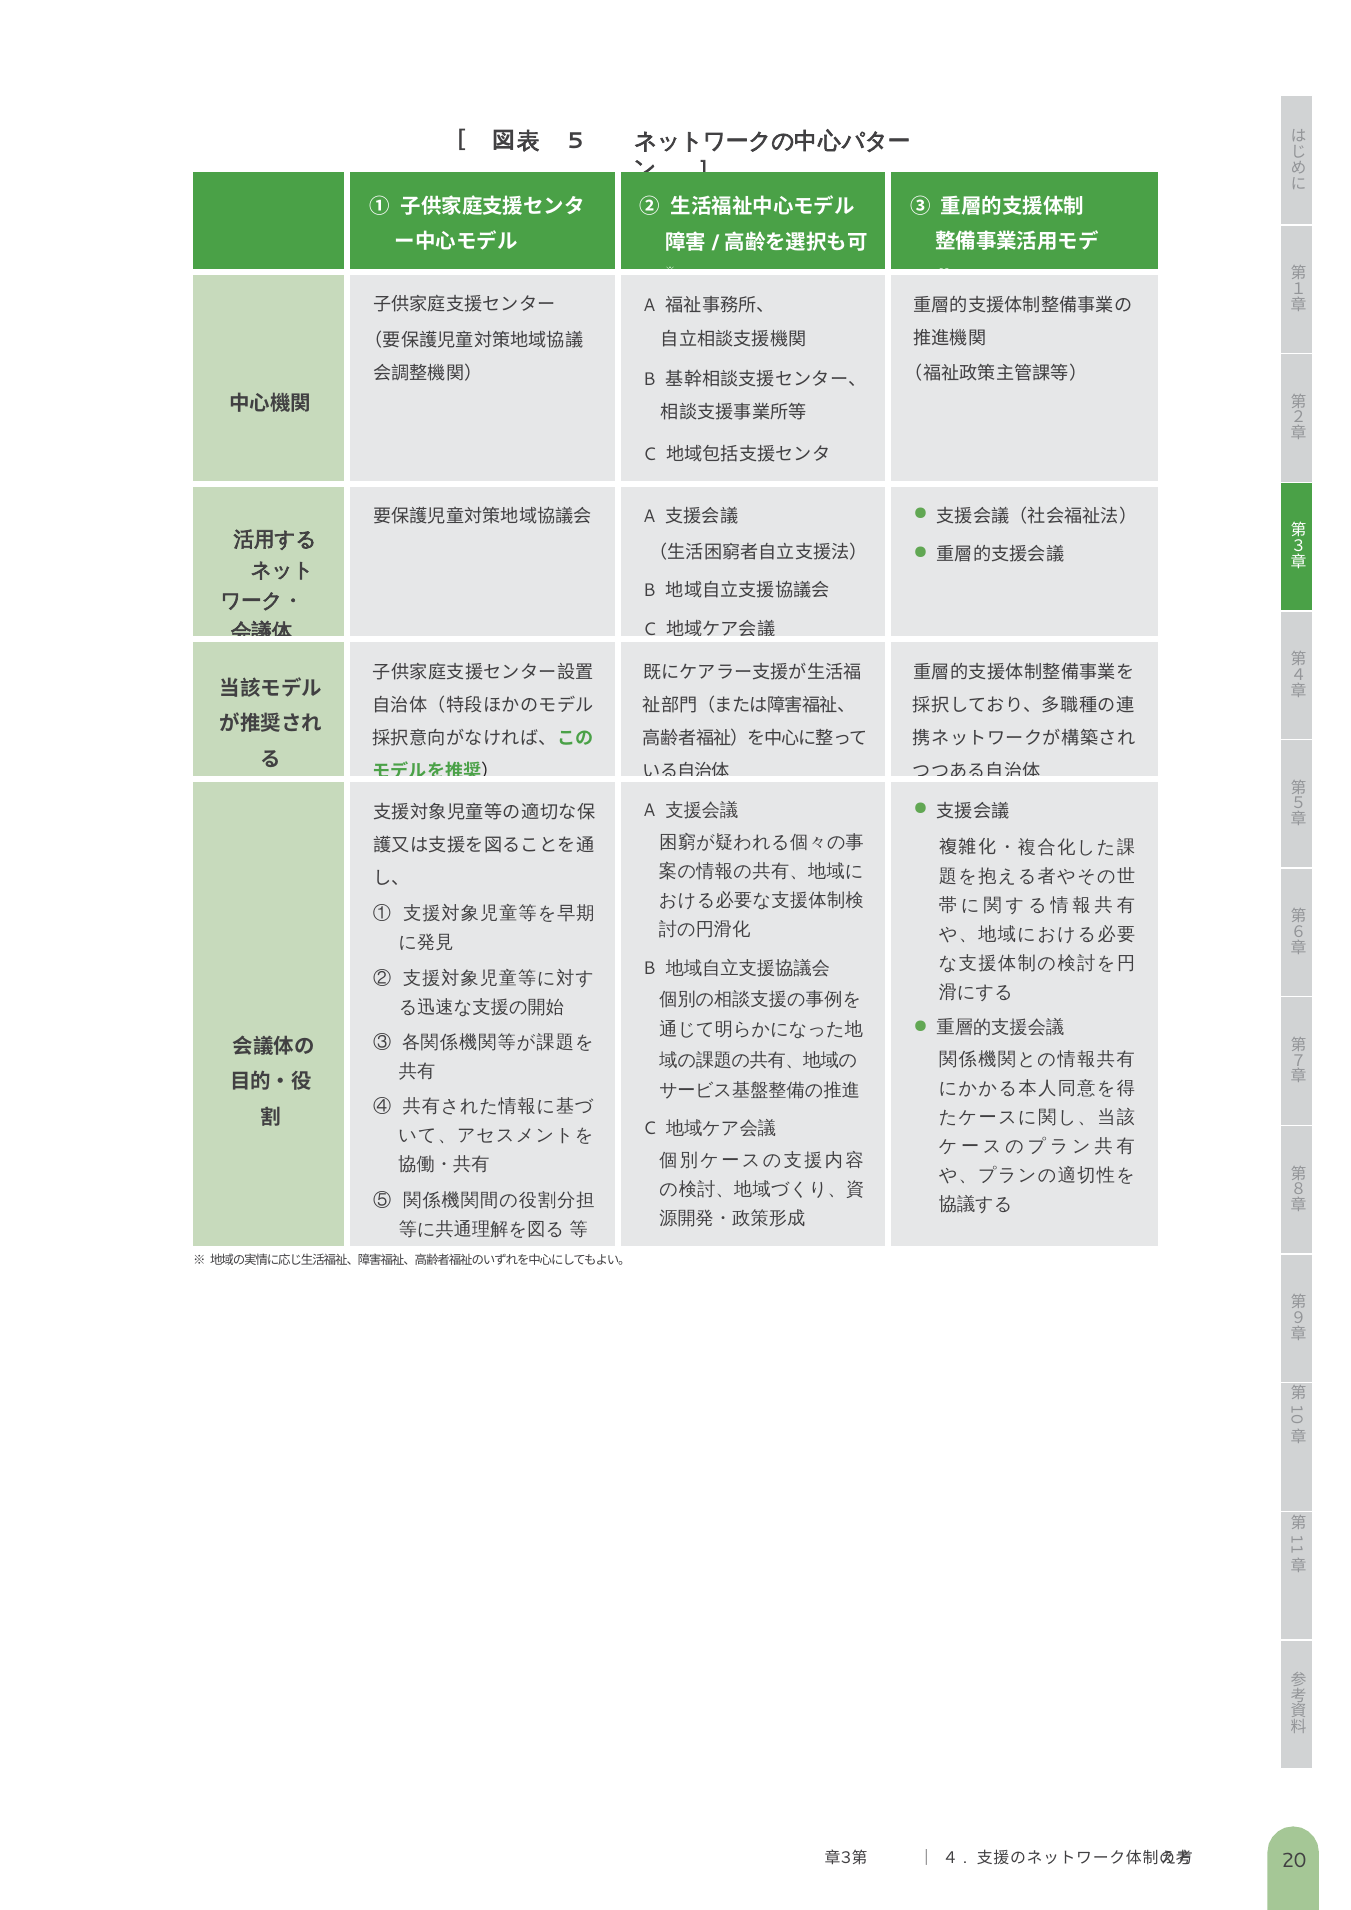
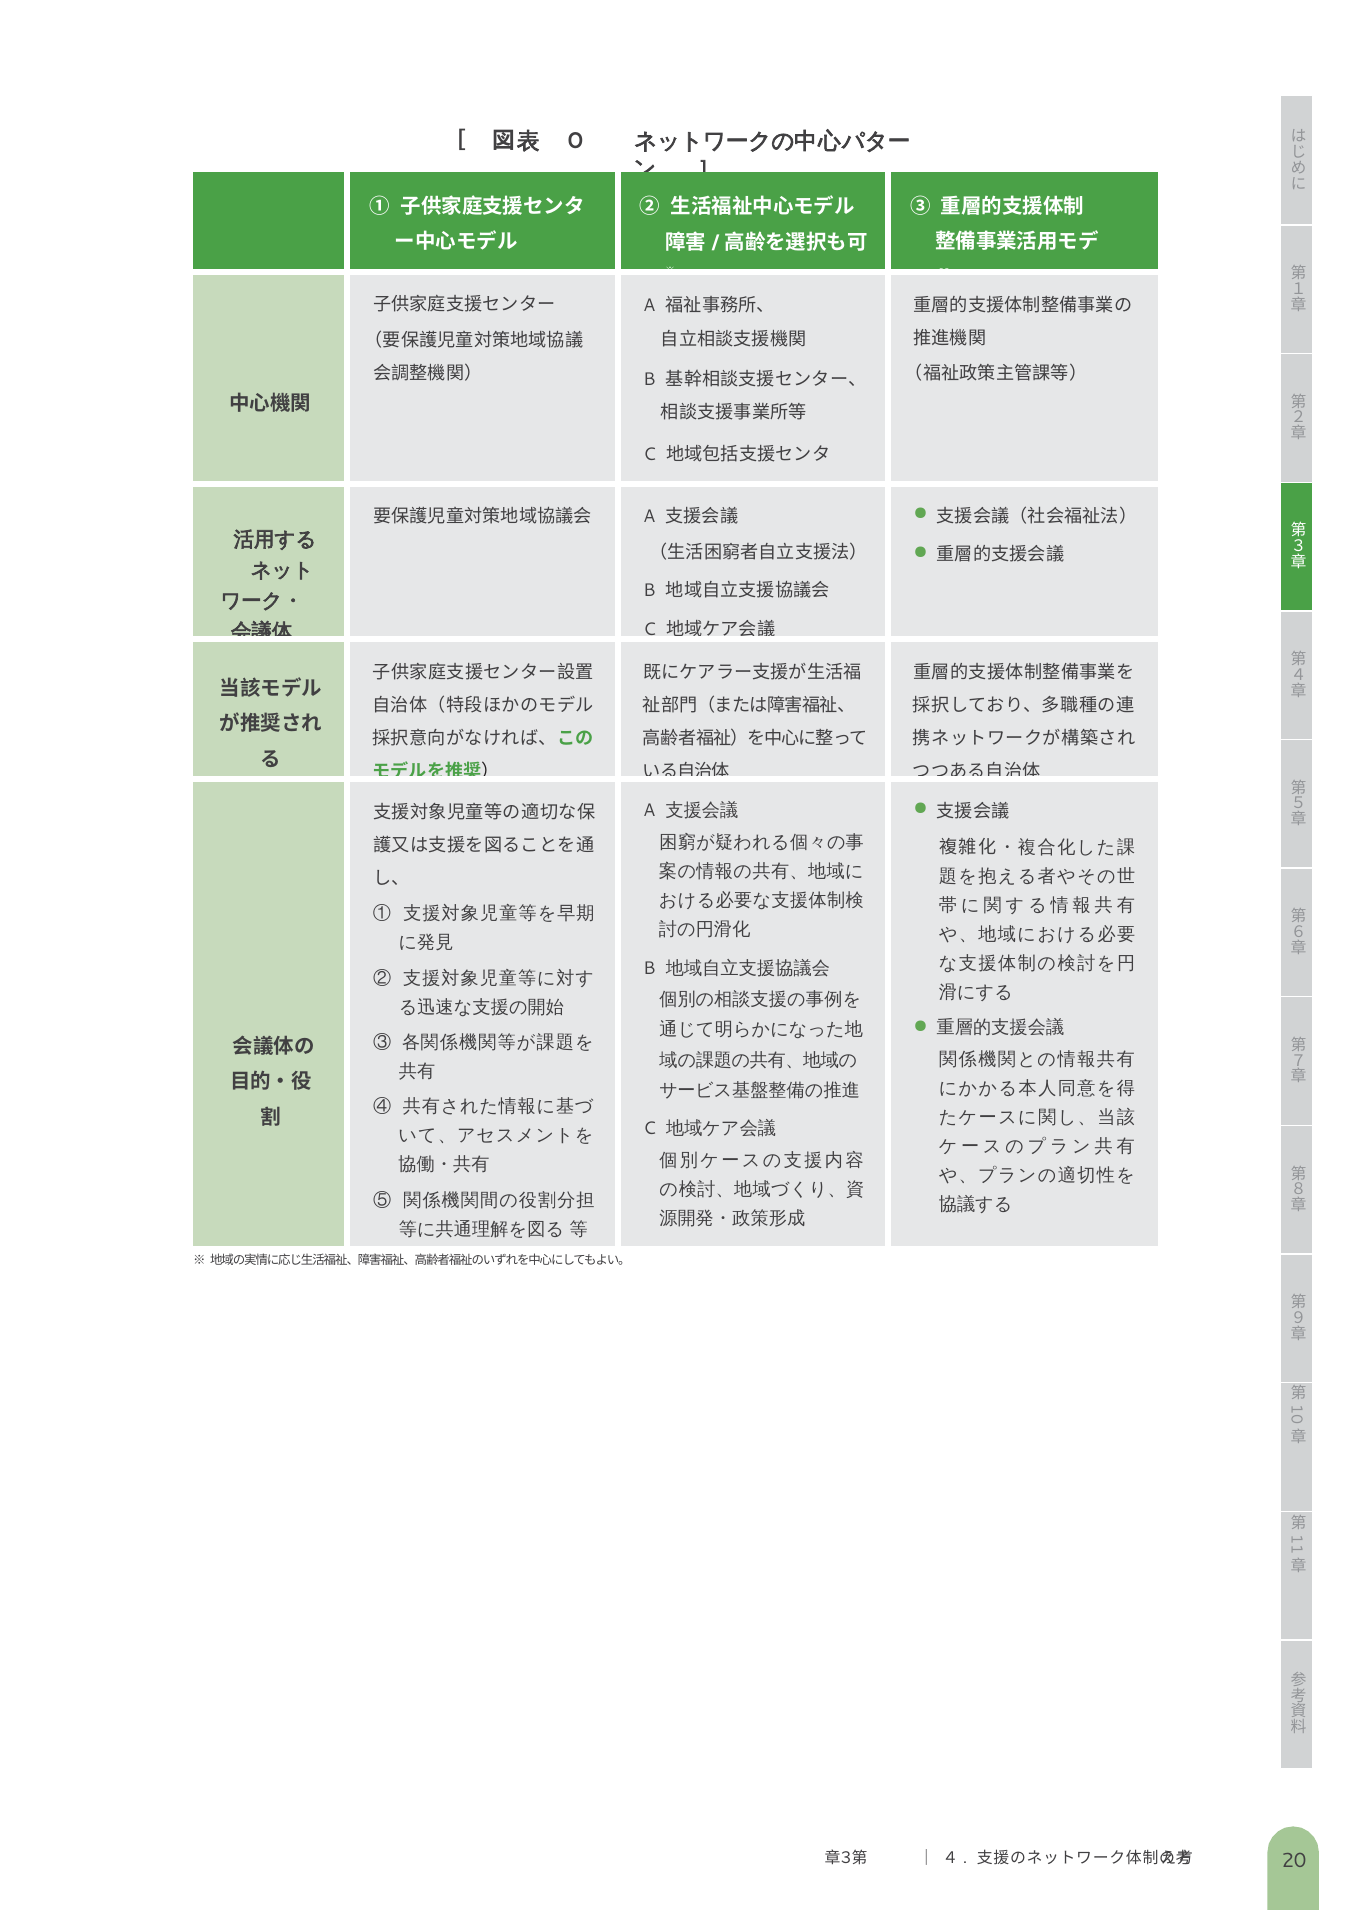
5: 5 -> 0 (576, 141)
